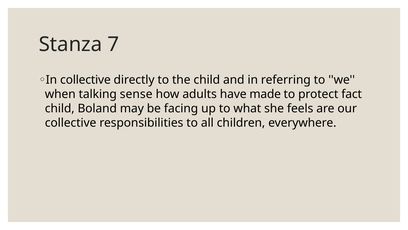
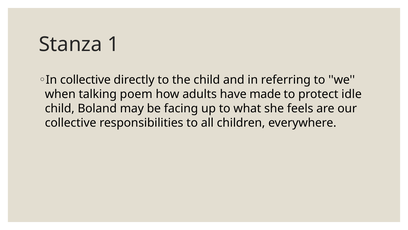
7: 7 -> 1 (113, 44)
sense: sense -> poem (136, 94)
fact: fact -> idle (352, 94)
